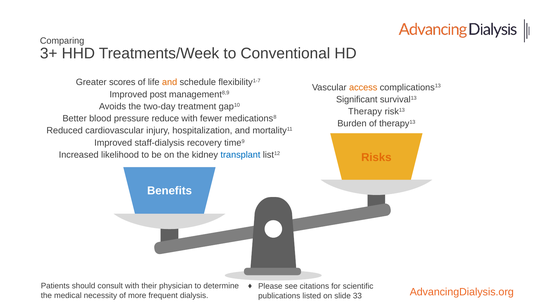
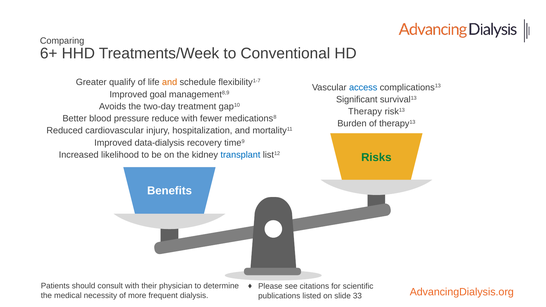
3+: 3+ -> 6+ (49, 53)
scores: scores -> qualify (122, 82)
access colour: orange -> blue (363, 87)
post: post -> goal (158, 94)
staff-dialysis: staff-dialysis -> data-dialysis (160, 143)
Risks colour: orange -> green (376, 157)
